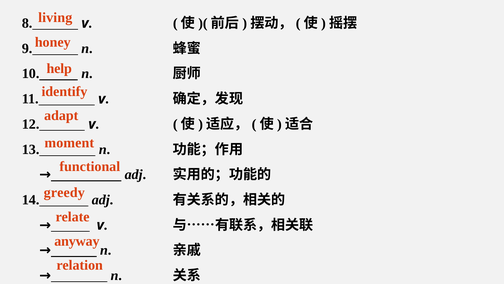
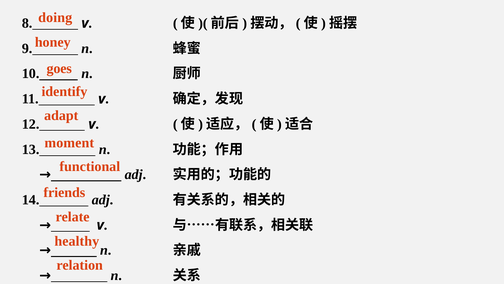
living: living -> doing (55, 17)
help: help -> goes (59, 68)
greedy: greedy -> friends (64, 192)
anyway: anyway -> healthy (77, 241)
